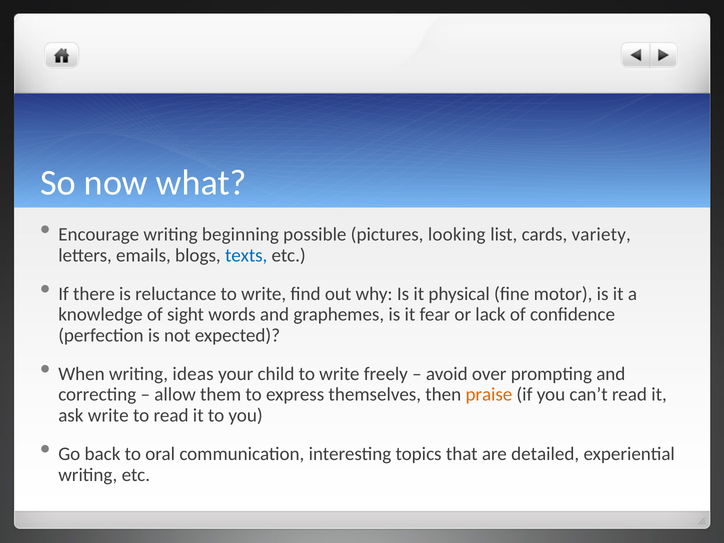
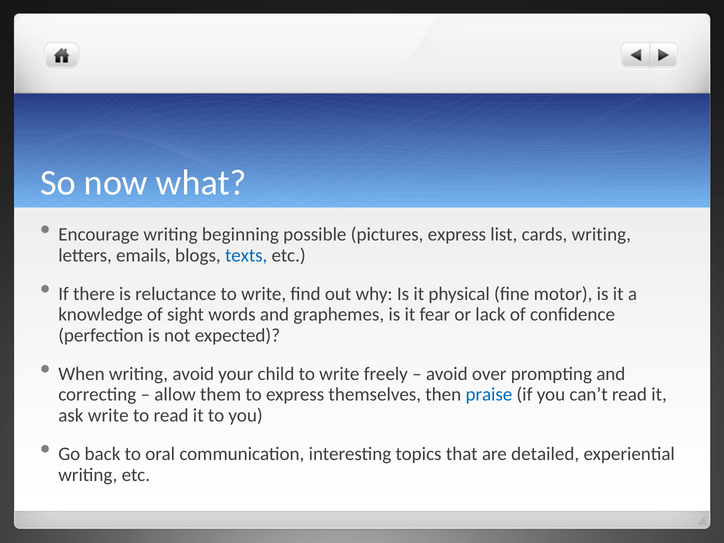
pictures looking: looking -> express (457, 235)
cards variety: variety -> writing (601, 235)
writing ideas: ideas -> avoid (193, 374)
praise colour: orange -> blue (489, 395)
